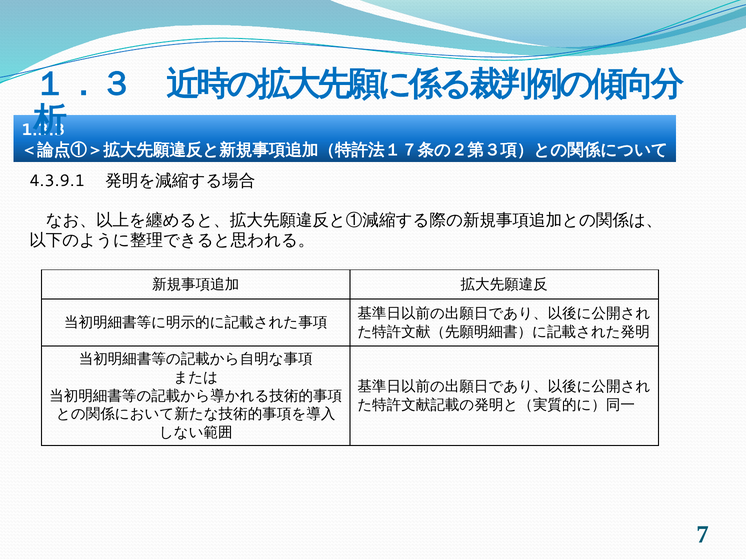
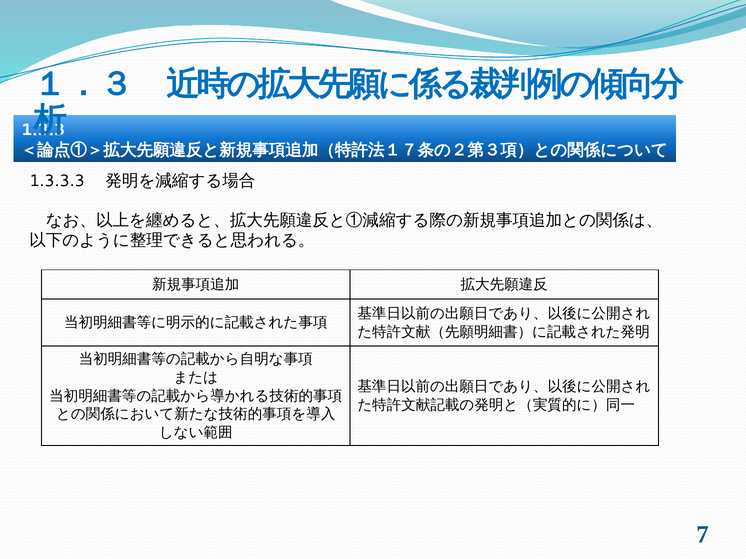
4.3.9.1: 4.3.9.1 -> 1.3.3.3 (57, 181)
